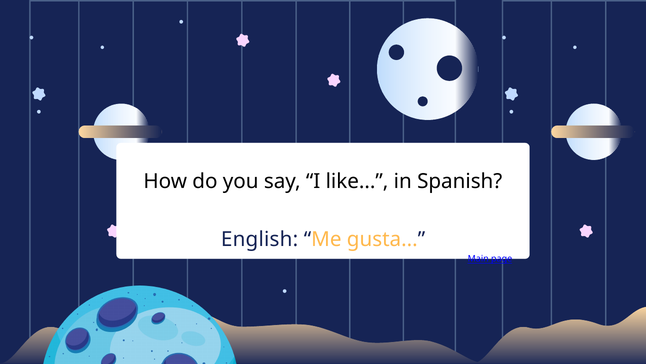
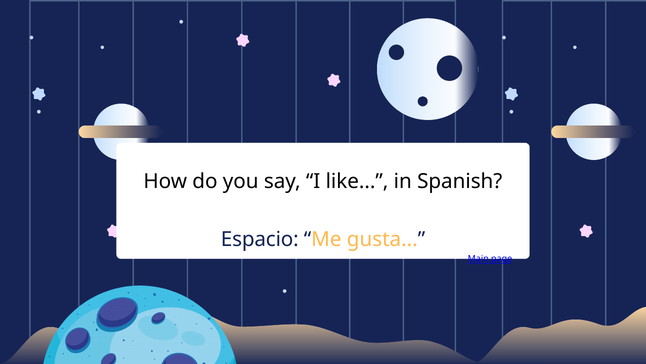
English: English -> Espacio (260, 239)
